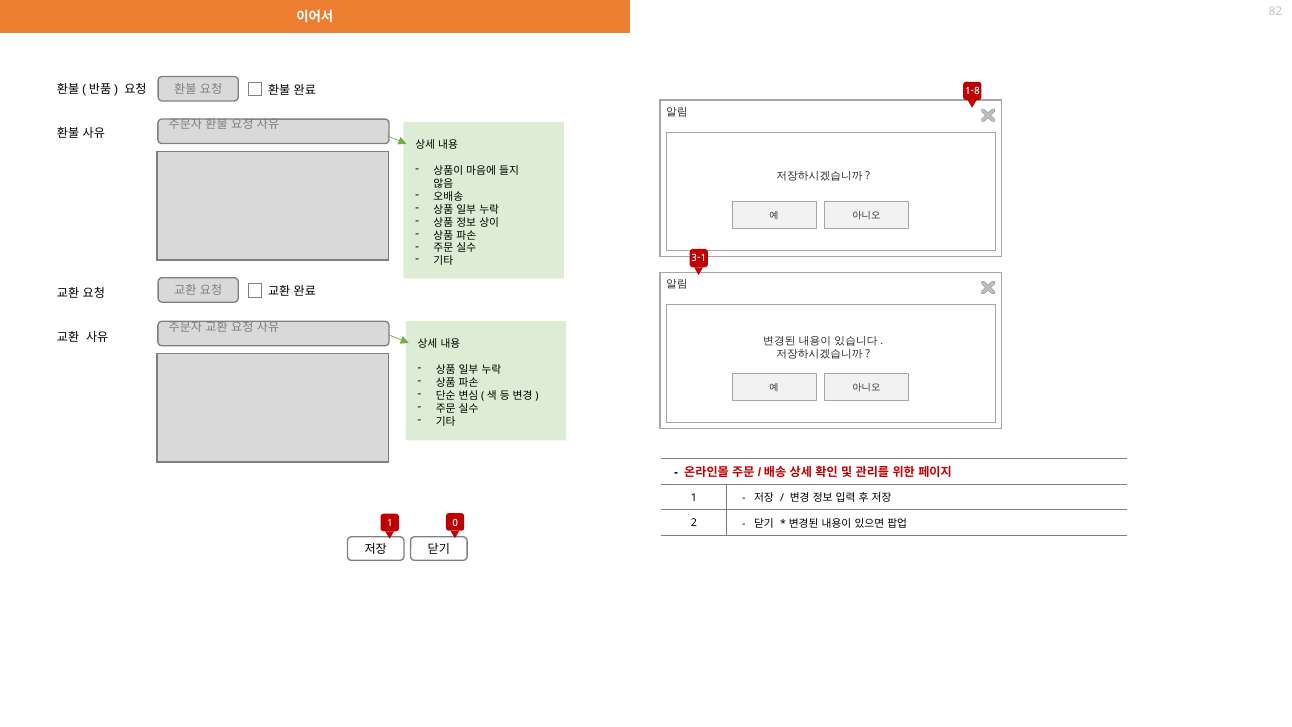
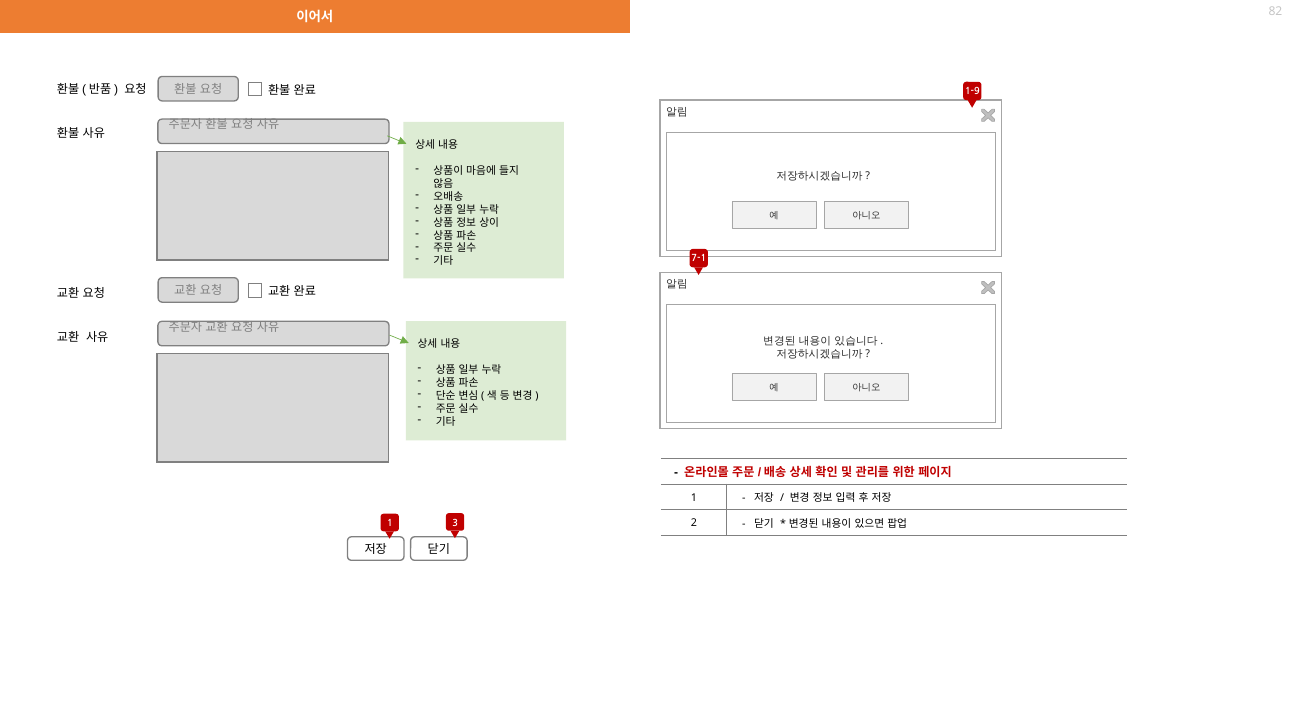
1-8: 1-8 -> 1-9 (972, 91)
3-1: 3-1 -> 7-1 (699, 259)
0: 0 -> 3 (455, 523)
